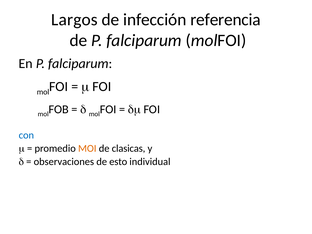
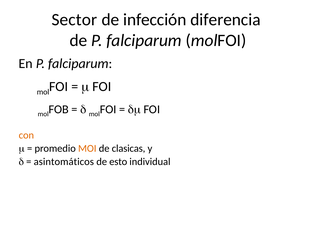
Largos: Largos -> Sector (74, 20)
referencia: referencia -> diferencia (225, 20)
con colour: blue -> orange (26, 135)
observaciones: observaciones -> asintomáticos (64, 162)
